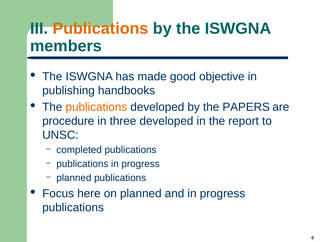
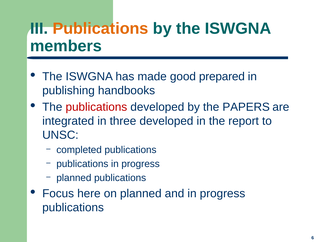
objective: objective -> prepared (222, 77)
publications colour: orange -> red (96, 107)
procedure: procedure -> integrated (68, 121)
